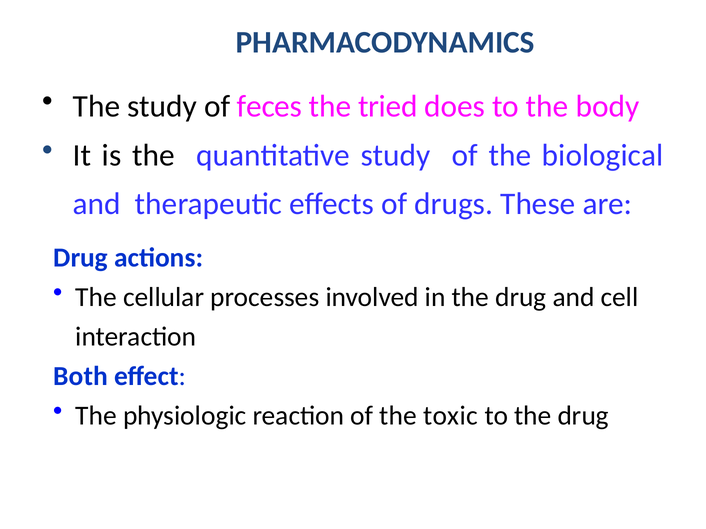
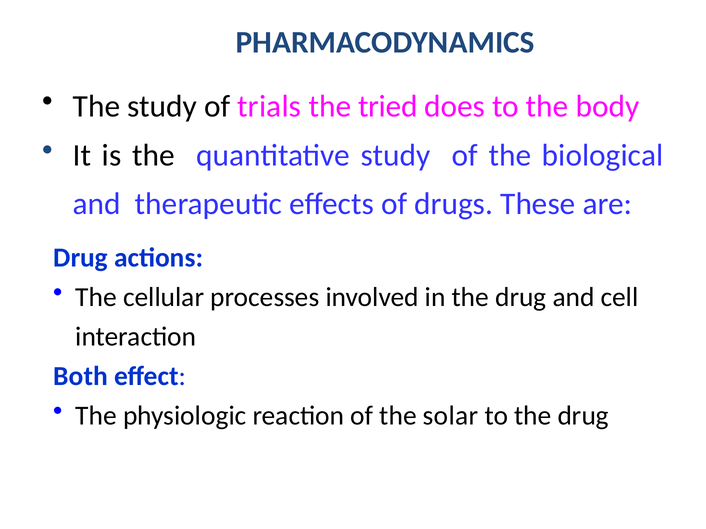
feces: feces -> trials (269, 106)
toxic: toxic -> solar (451, 416)
